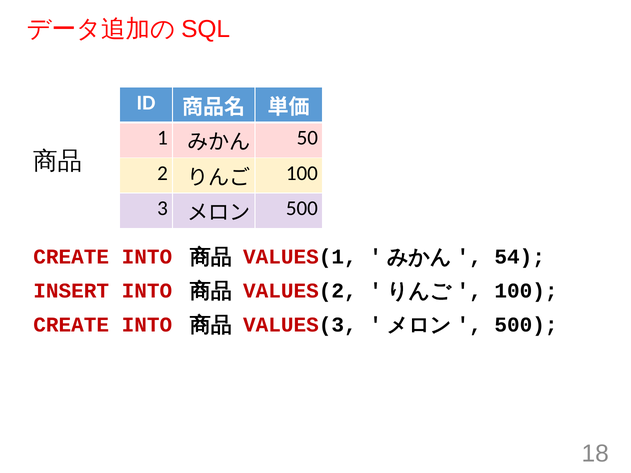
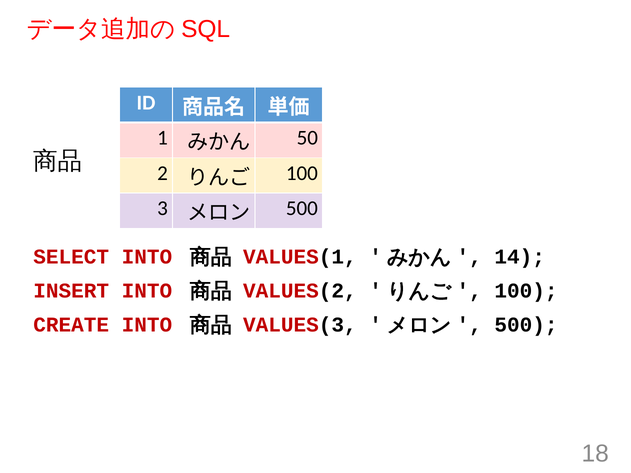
CREATE: CREATE -> SELECT (71, 257)
54: 54 -> 14 (520, 257)
